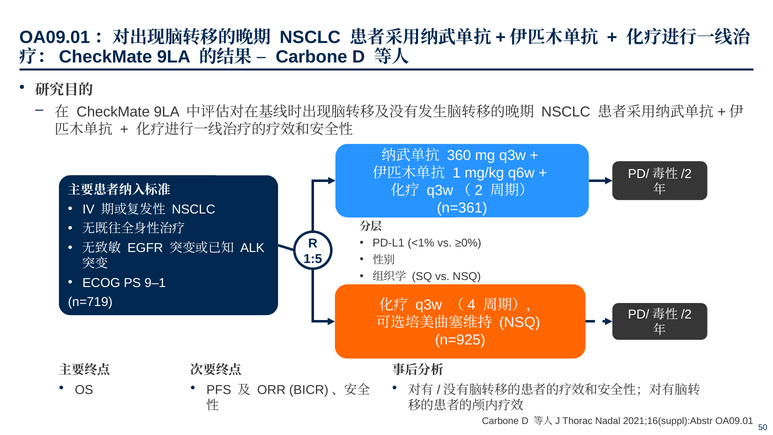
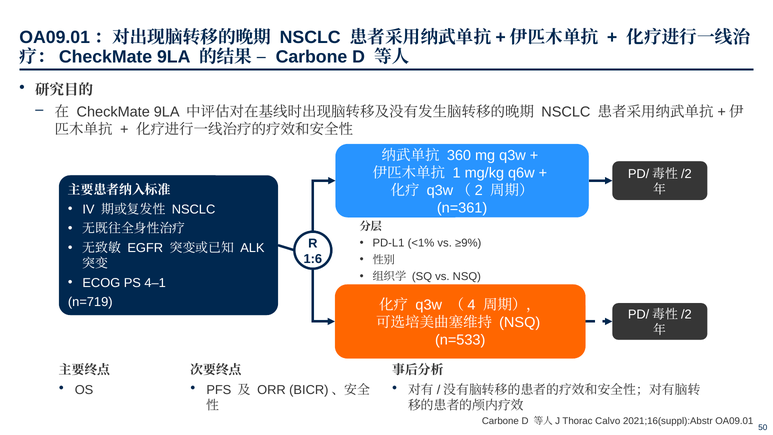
≥0%: ≥0% -> ≥9% (468, 243)
1:5: 1:5 -> 1:6 (313, 259)
9–1: 9–1 -> 4–1 (155, 283)
n=925: n=925 -> n=533 (460, 340)
Nadal: Nadal -> Calvo (608, 421)
